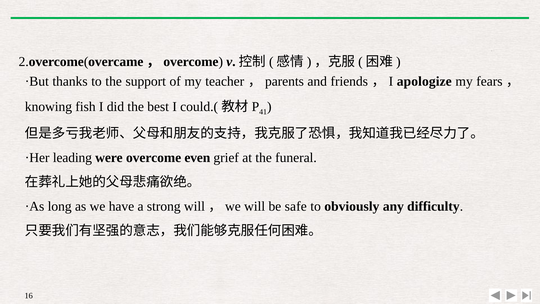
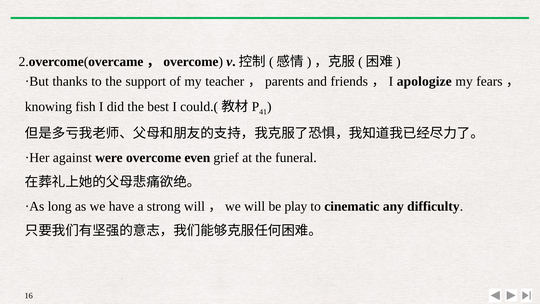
leading: leading -> against (72, 158)
safe: safe -> play (296, 206)
obviously: obviously -> cinematic (352, 206)
